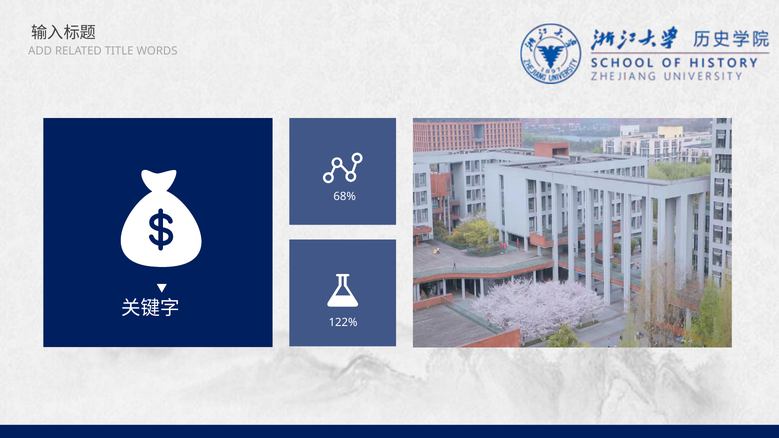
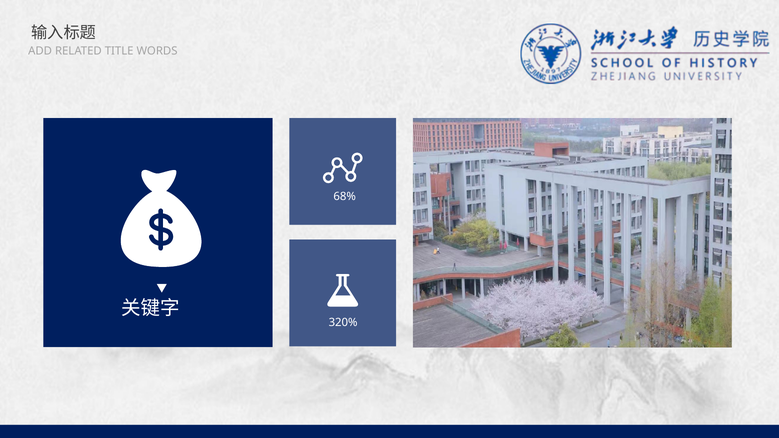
122%: 122% -> 320% (343, 323)
